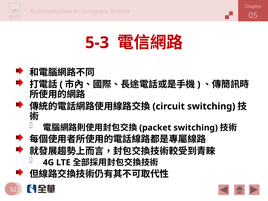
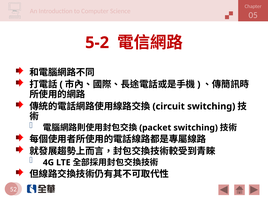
5-3: 5-3 -> 5-2 (97, 43)
